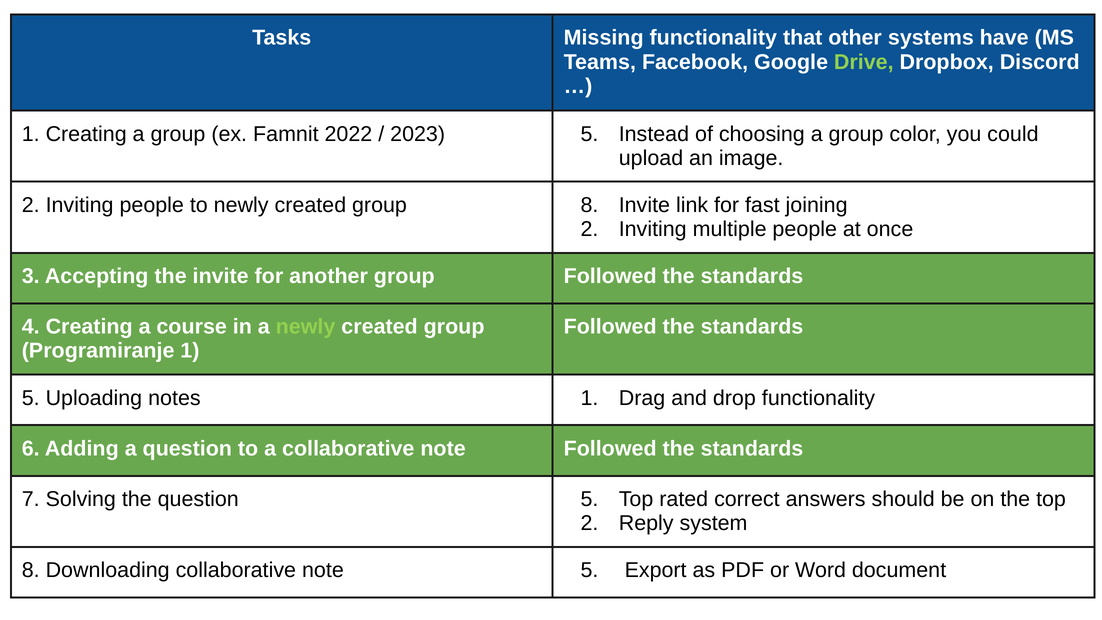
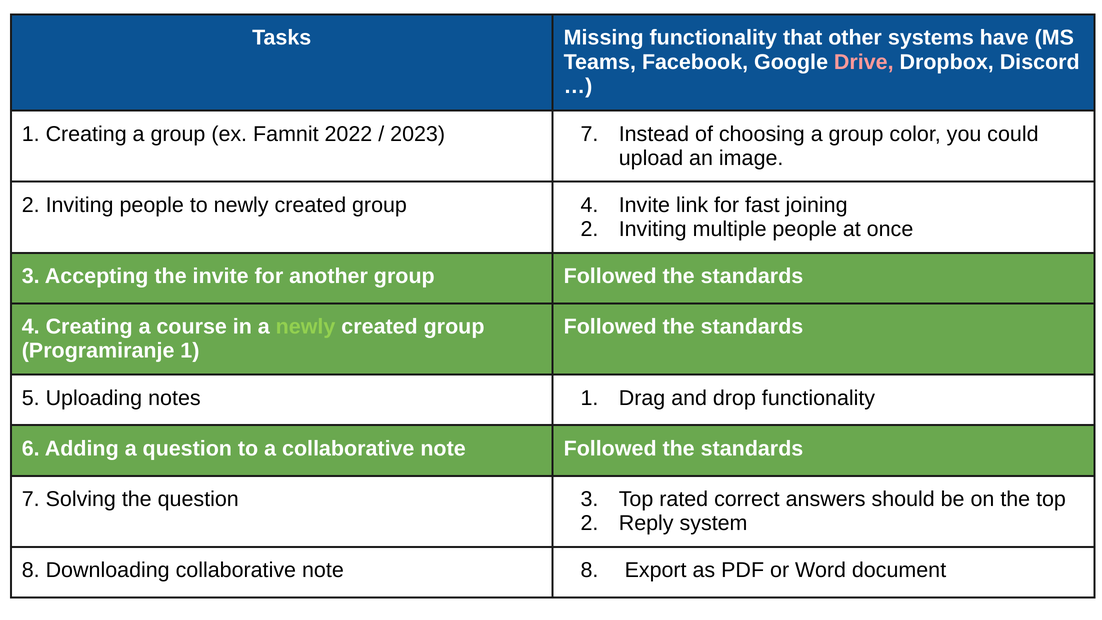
Drive colour: light green -> pink (864, 62)
2023 5: 5 -> 7 (589, 134)
group 8: 8 -> 4 (589, 205)
question 5: 5 -> 3 (589, 499)
note 5: 5 -> 8 (589, 570)
